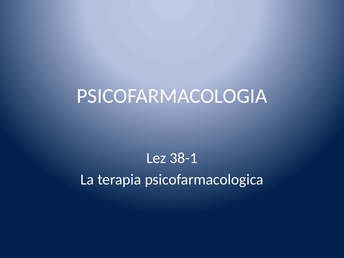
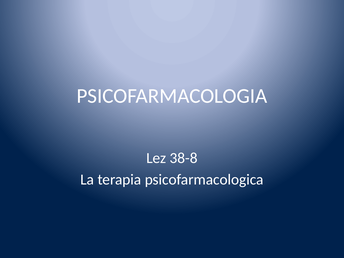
38-1: 38-1 -> 38-8 (184, 158)
